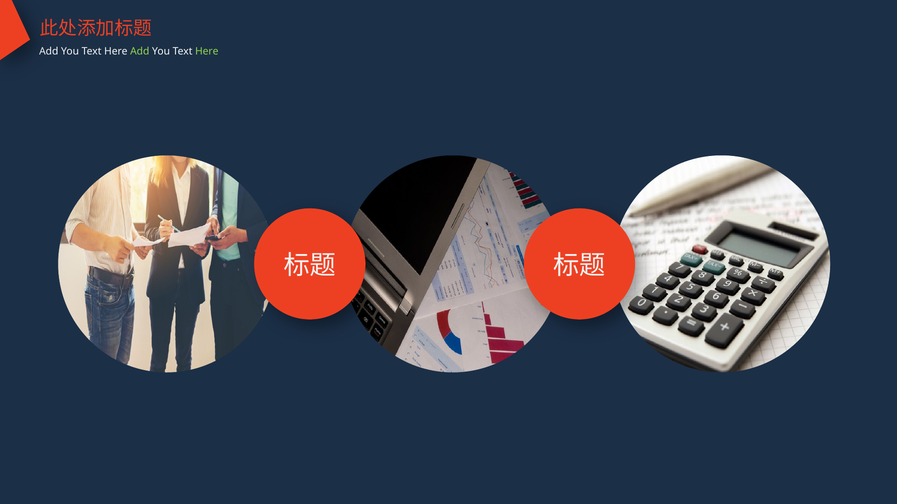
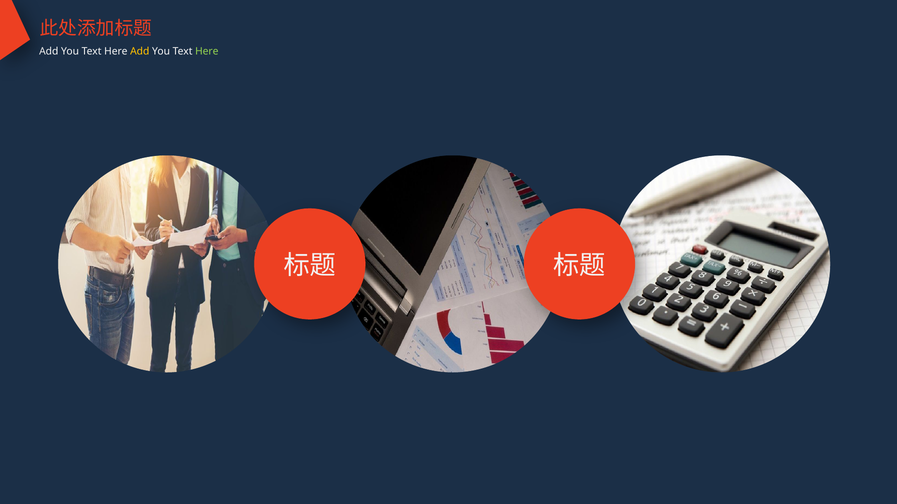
Add colour: light green -> yellow (140, 51)
